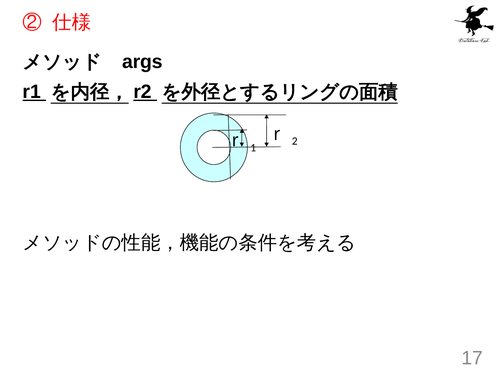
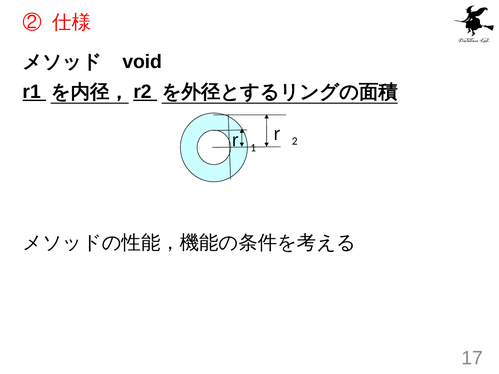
args: args -> void (142, 62)
